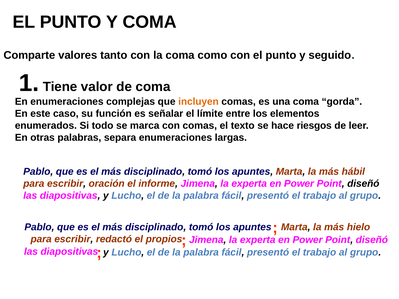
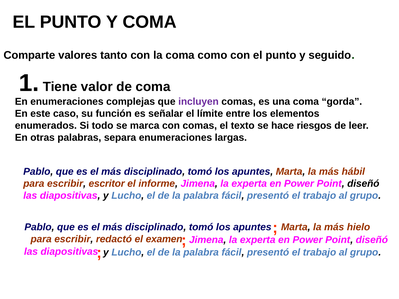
incluyen colour: orange -> purple (198, 102)
oración: oración -> escritor (107, 184)
propios: propios -> examen (164, 239)
